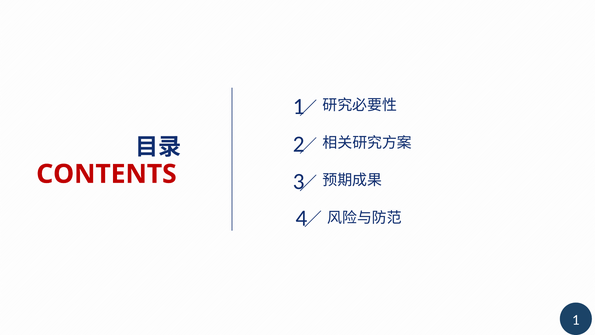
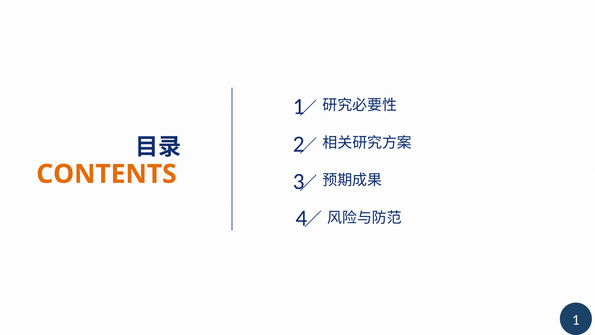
CONTENTS colour: red -> orange (106, 174)
